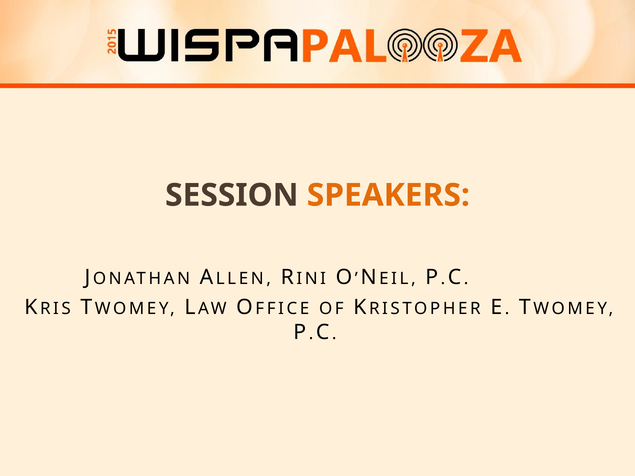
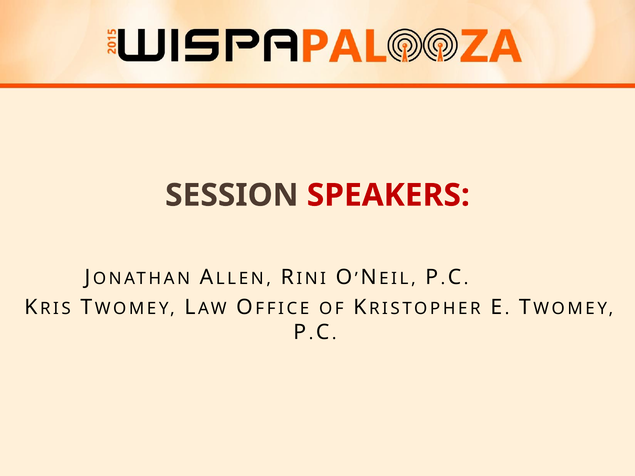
SPEAKERS colour: orange -> red (388, 195)
